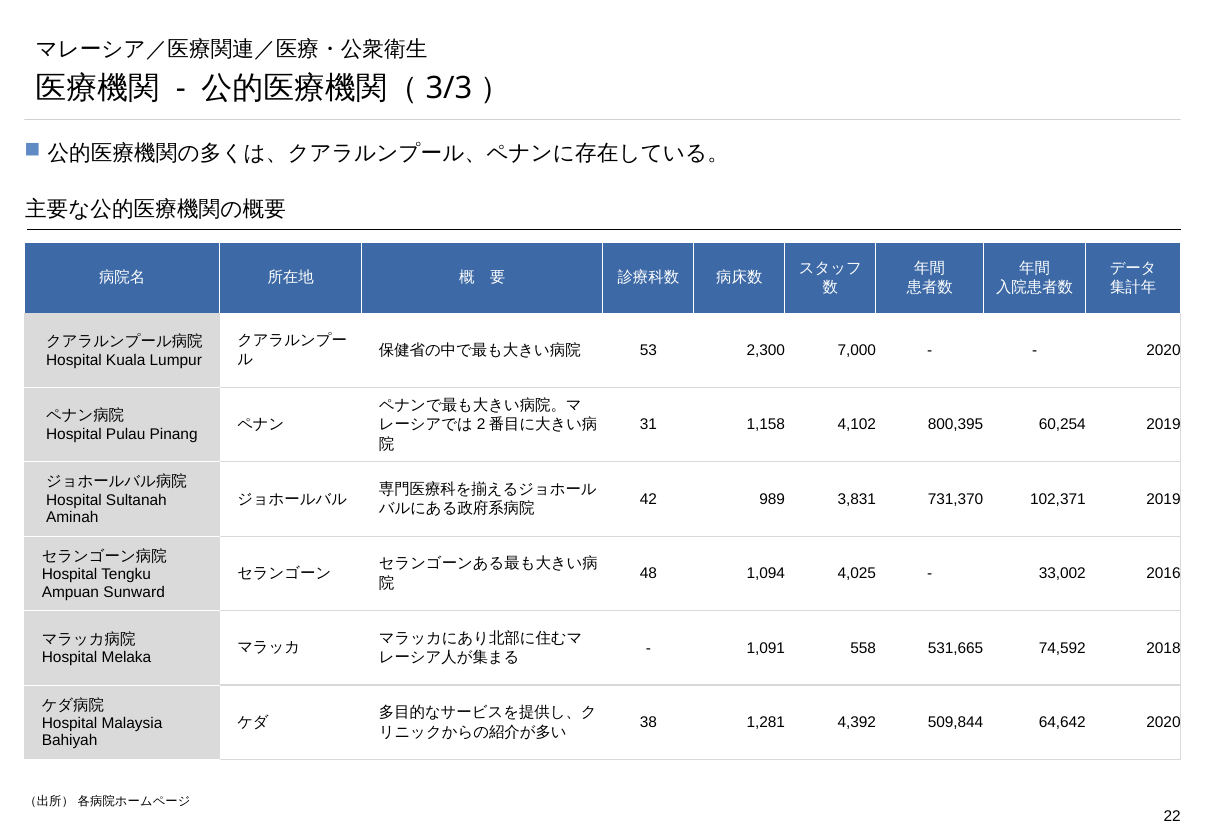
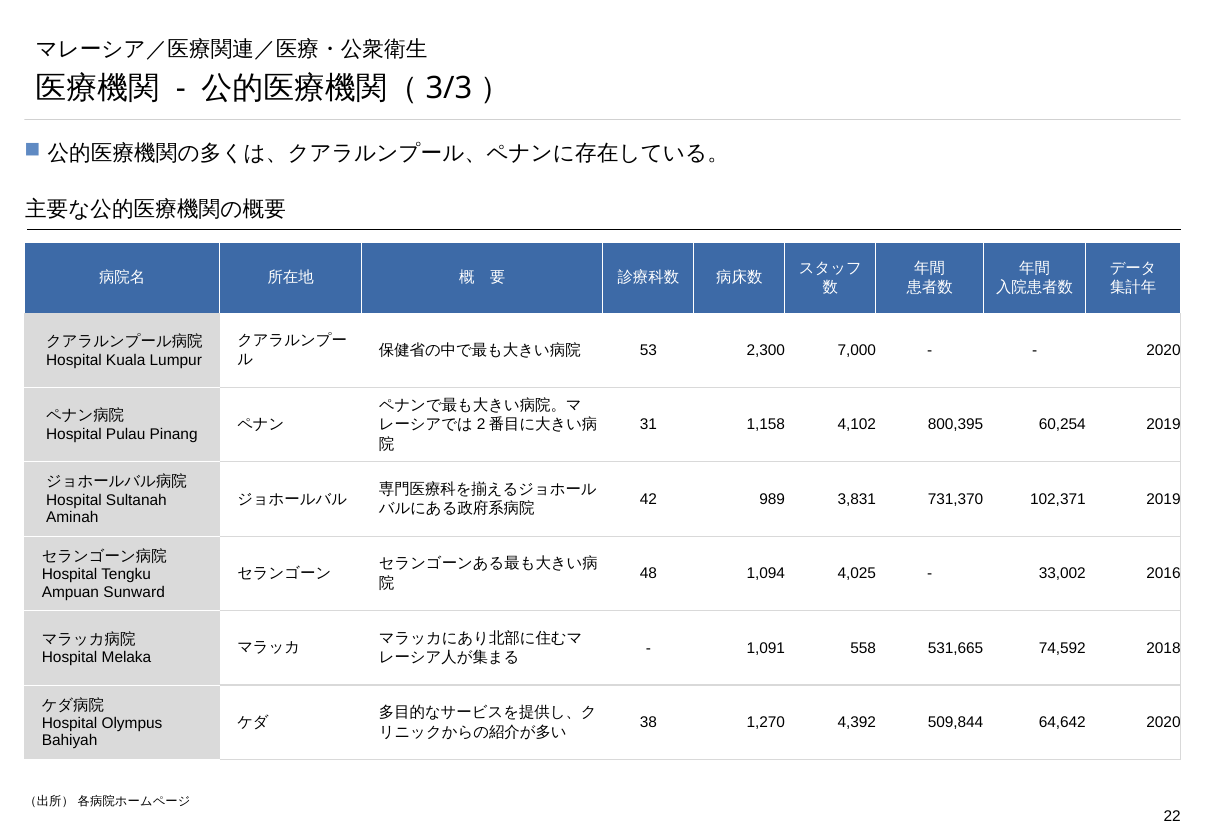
1,281: 1,281 -> 1,270 (766, 723)
Malaysia: Malaysia -> Olympus (132, 724)
